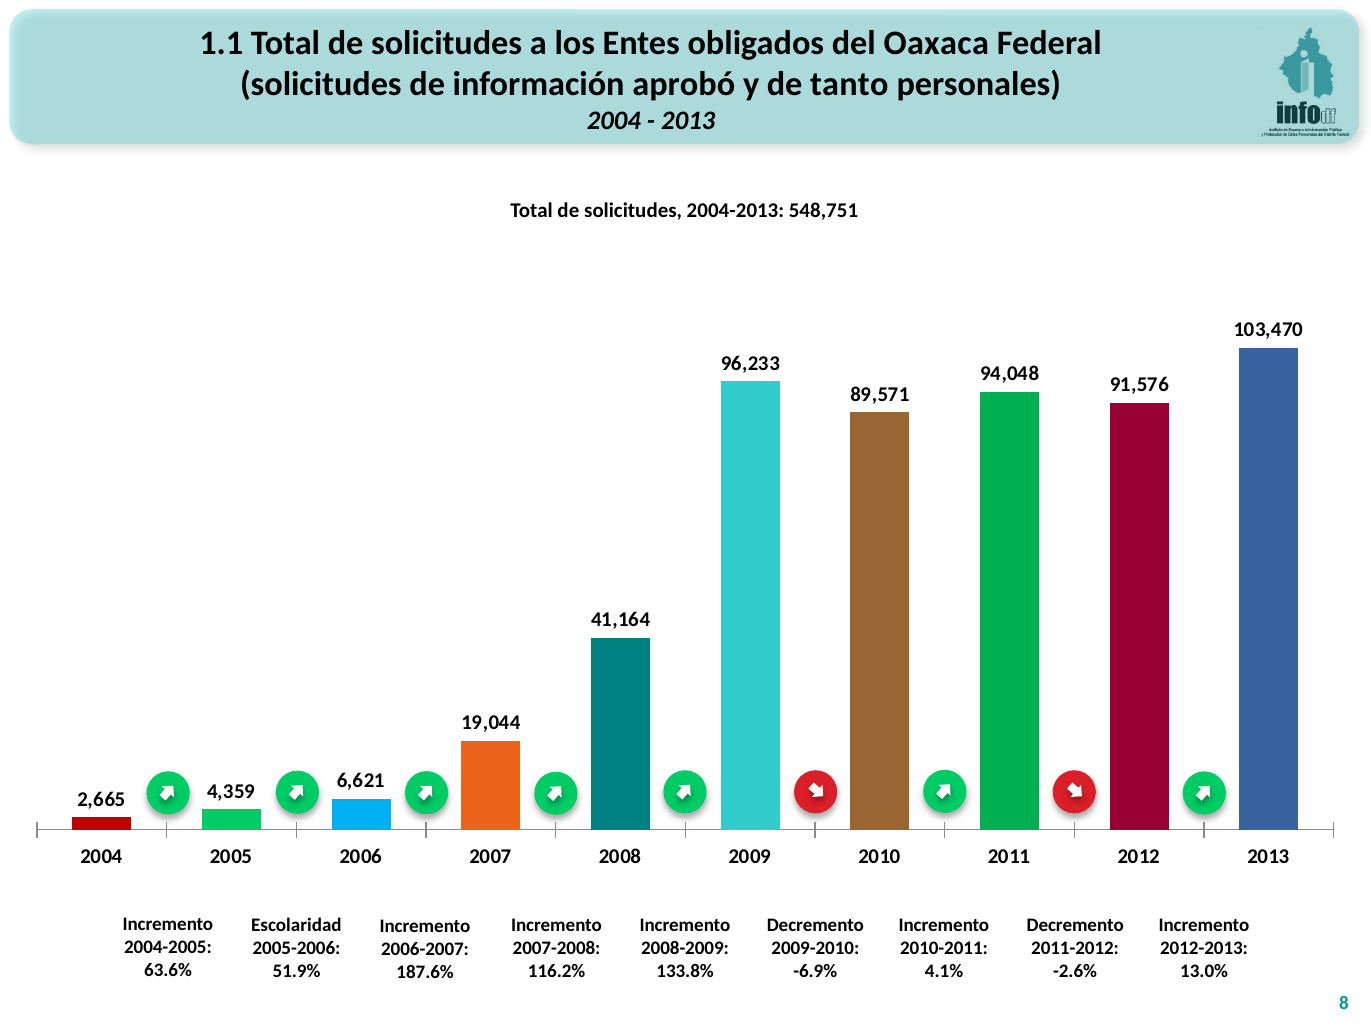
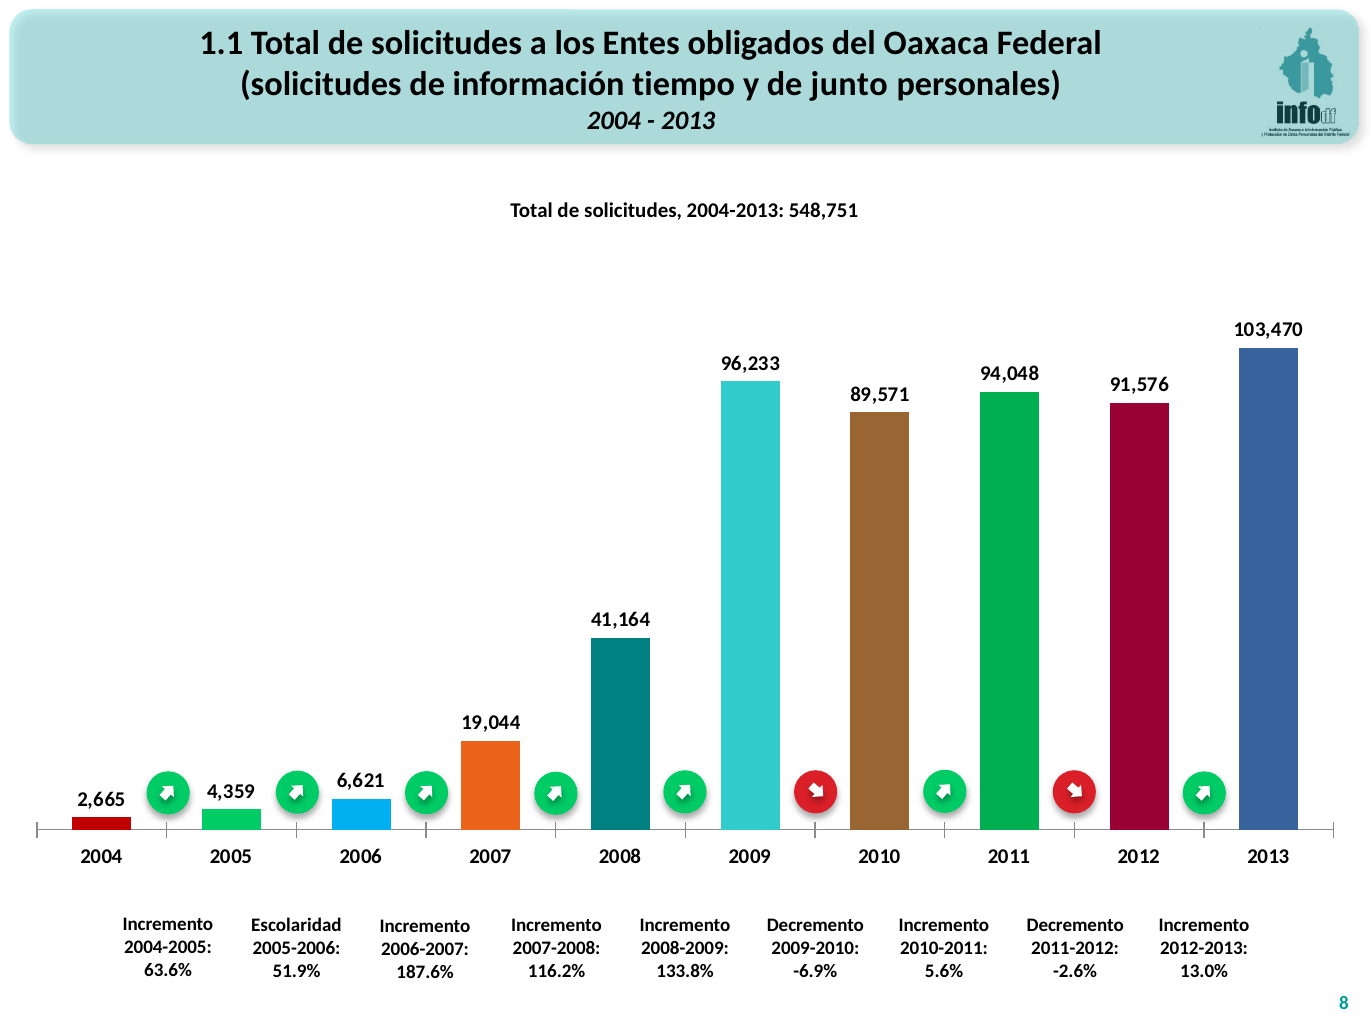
aprobó: aprobó -> tiempo (684, 84)
tanto: tanto -> junto (849, 84)
4.1%: 4.1% -> 5.6% (944, 971)
